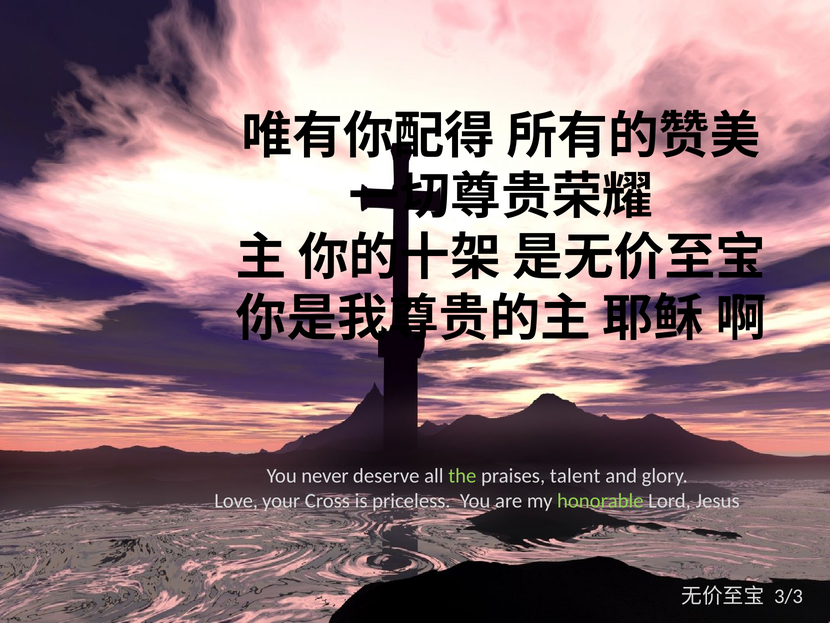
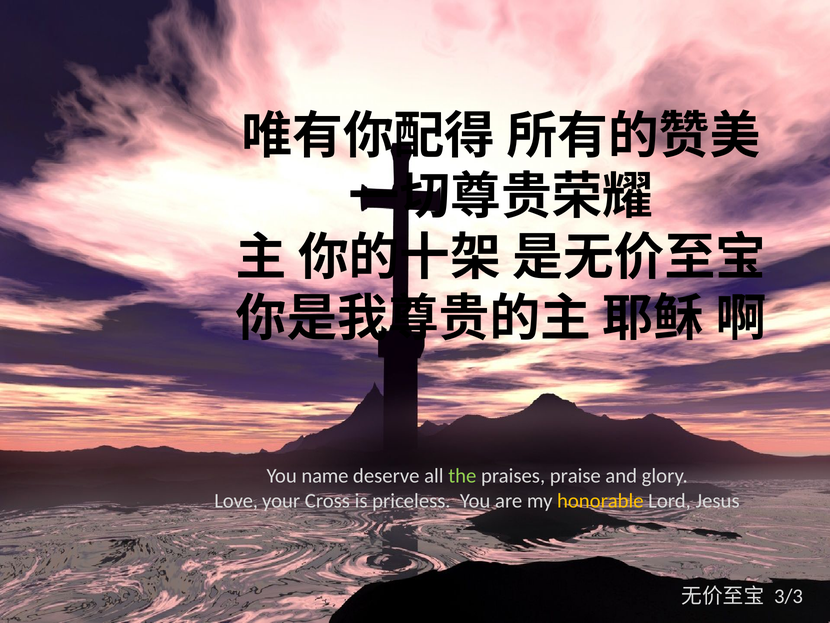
never: never -> name (325, 475)
talent: talent -> praise (575, 475)
honorable colour: light green -> yellow (600, 500)
